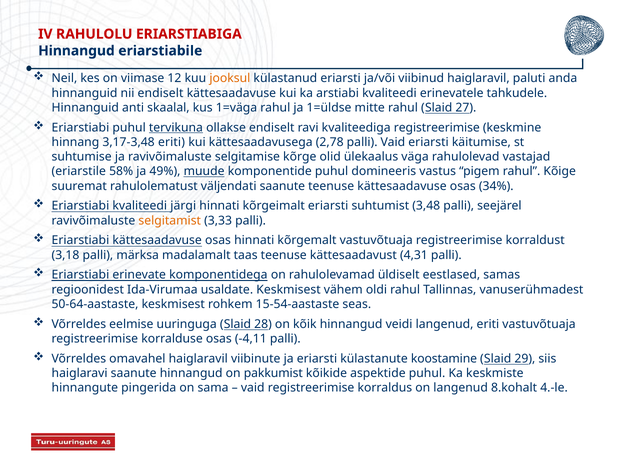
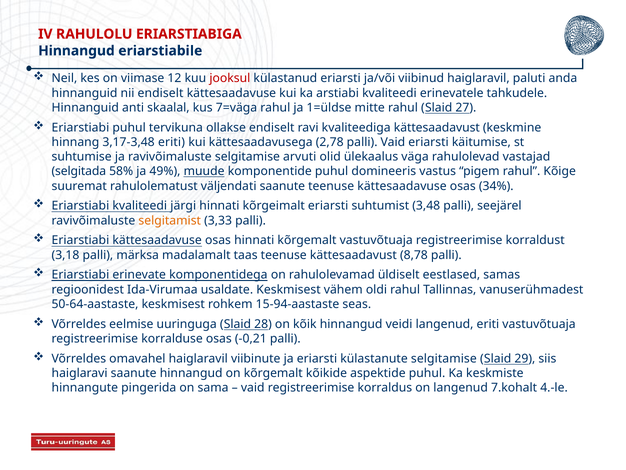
jooksul colour: orange -> red (230, 78)
1=väga: 1=väga -> 7=väga (237, 108)
tervikuna underline: present -> none (176, 127)
kvaliteediga registreerimise: registreerimise -> kättesaadavust (437, 127)
kõrge: kõrge -> arvuti (300, 157)
eriarstile: eriarstile -> selgitada (79, 171)
4,31: 4,31 -> 8,78 (414, 255)
15-54-aastaste: 15-54-aastaste -> 15-94-aastaste (298, 304)
-4,11: -4,11 -> -0,21 (251, 338)
külastanute koostamine: koostamine -> selgitamise (444, 358)
on pakkumist: pakkumist -> kõrgemalt (273, 373)
8.kohalt: 8.kohalt -> 7.kohalt (514, 387)
